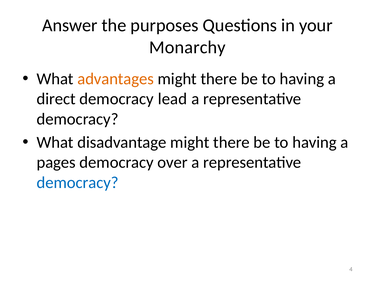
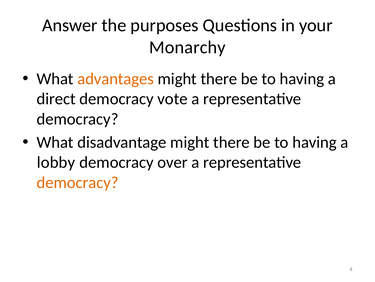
lead: lead -> vote (173, 99)
pages: pages -> lobby (56, 162)
democracy colour: blue -> orange (78, 182)
